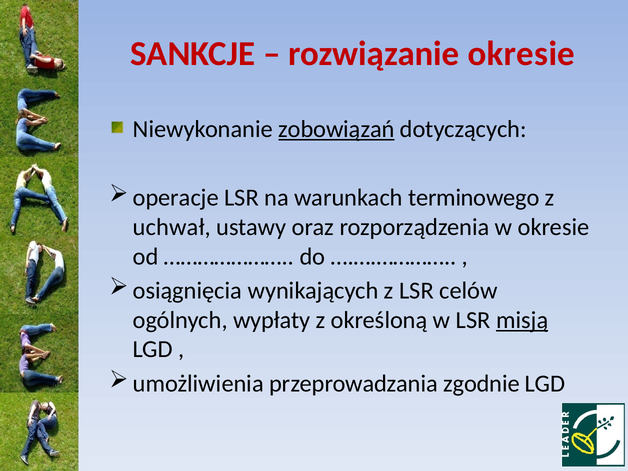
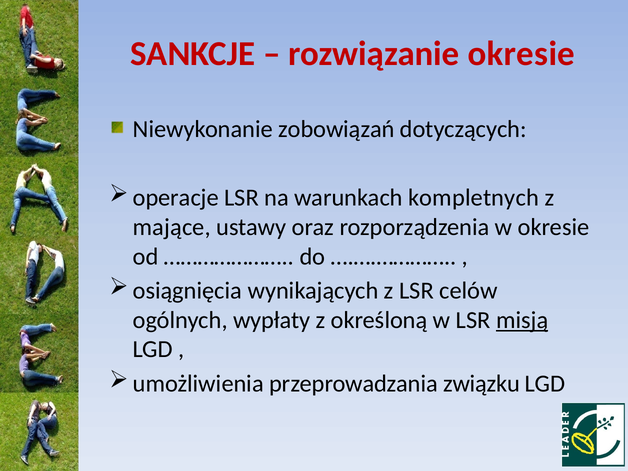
zobowiązań underline: present -> none (336, 129)
terminowego: terminowego -> kompletnych (474, 198)
uchwał: uchwał -> mające (172, 227)
zgodnie: zgodnie -> związku (482, 384)
